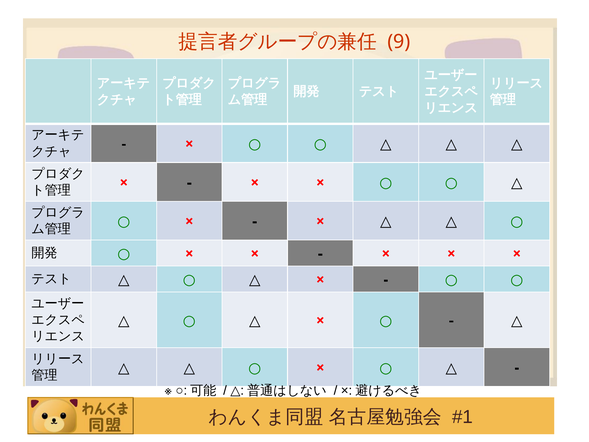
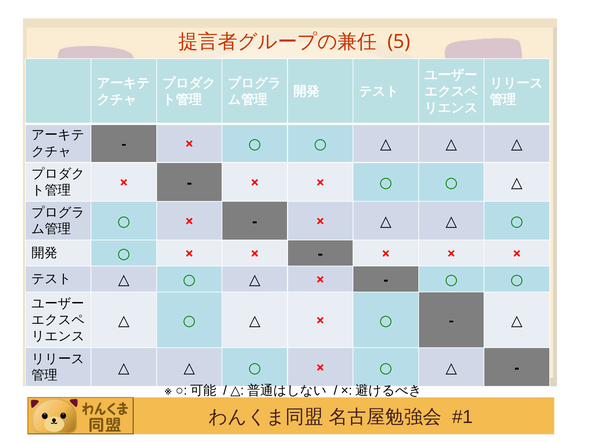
9: 9 -> 5 (399, 42)
